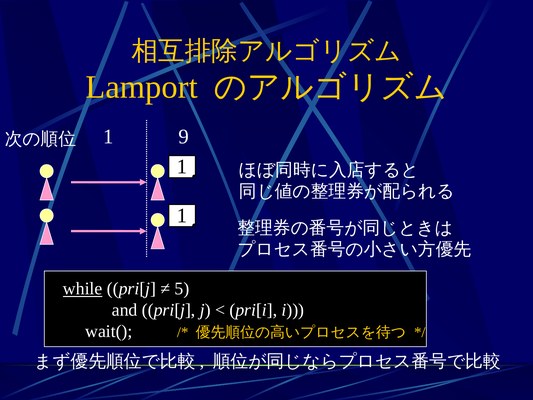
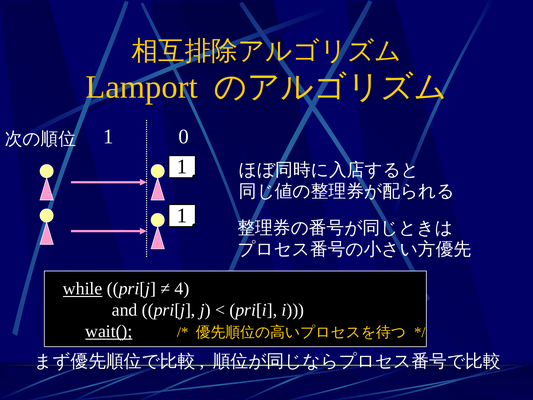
9: 9 -> 0 (184, 136)
5: 5 -> 4 (182, 289)
wait( underline: none -> present (109, 331)
